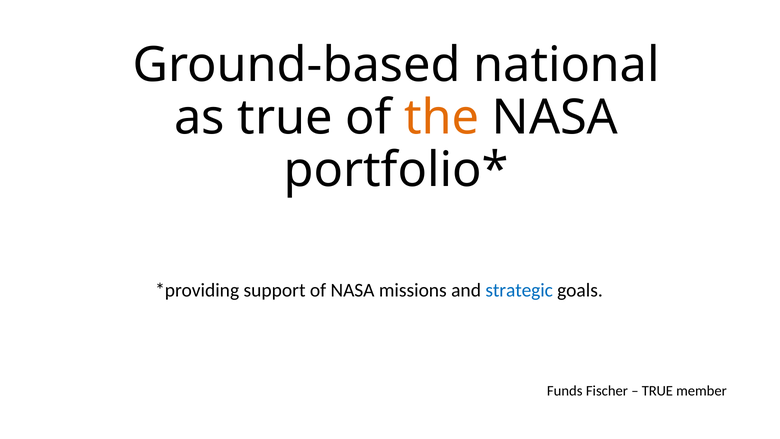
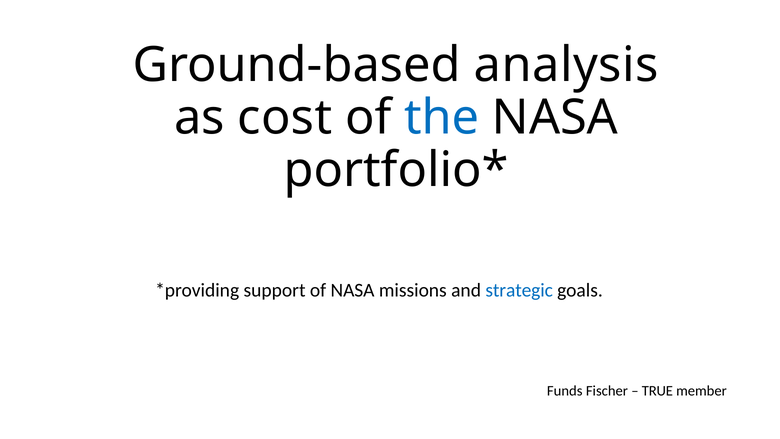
national: national -> analysis (566, 65)
as true: true -> cost (285, 118)
the colour: orange -> blue (442, 118)
